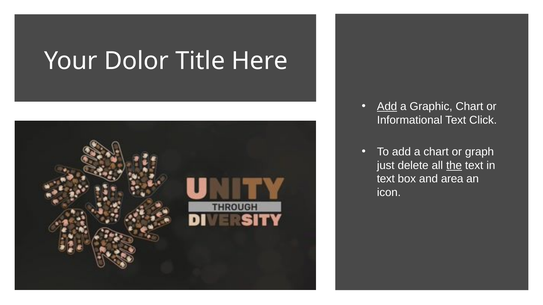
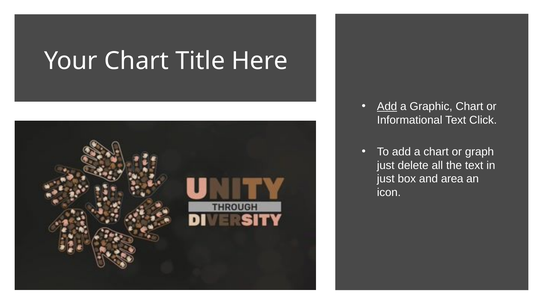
Your Dolor: Dolor -> Chart (136, 61)
the underline: present -> none (454, 166)
text: text -> just (386, 179)
